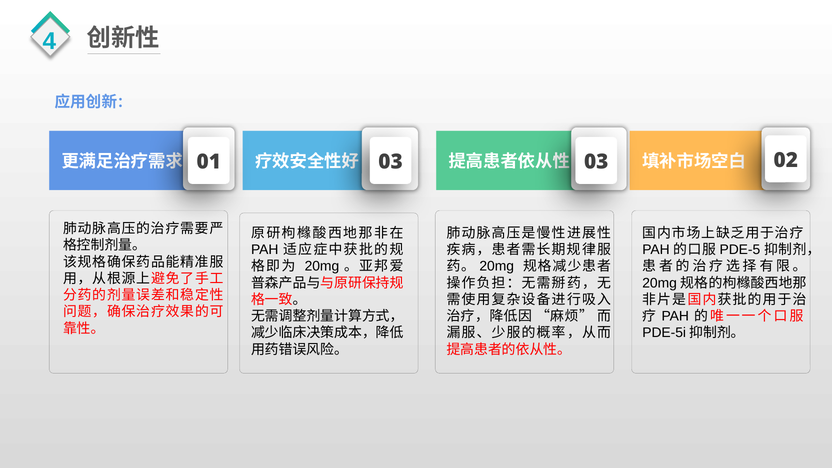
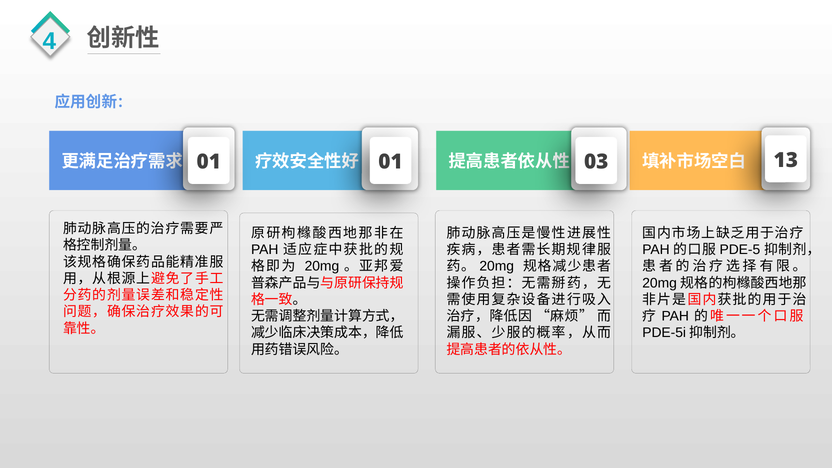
01 03: 03 -> 01 (391, 162)
02: 02 -> 13 (786, 160)
